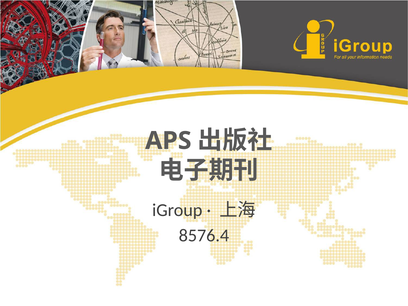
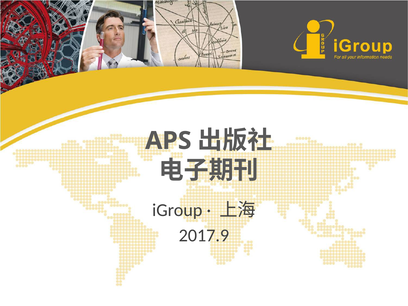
8576.4: 8576.4 -> 2017.9 (204, 236)
